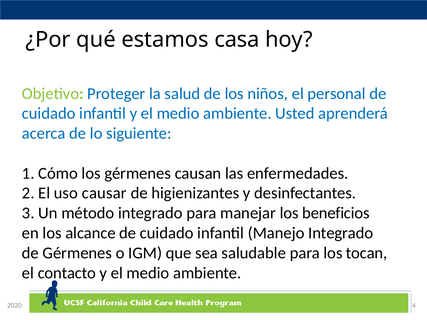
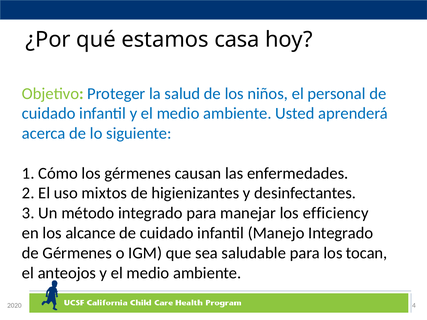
causar: causar -> mixtos (104, 193)
beneficios: beneficios -> efficiency (336, 213)
contacto: contacto -> anteojos (67, 273)
